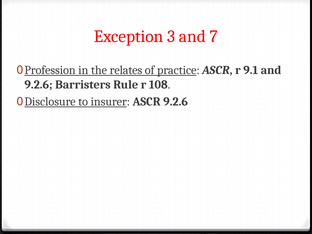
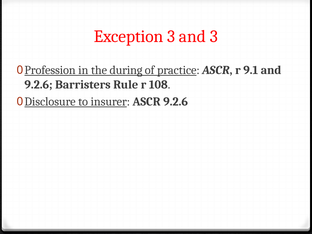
and 7: 7 -> 3 (214, 36)
relates: relates -> during (126, 70)
